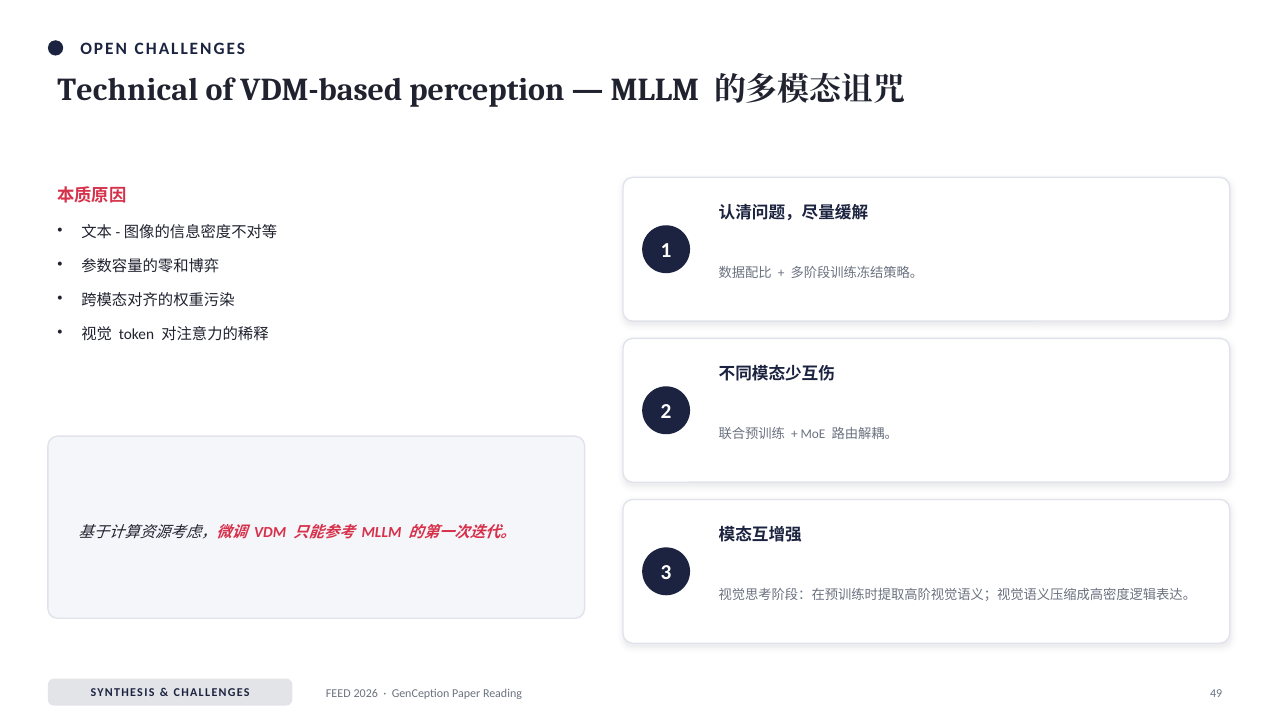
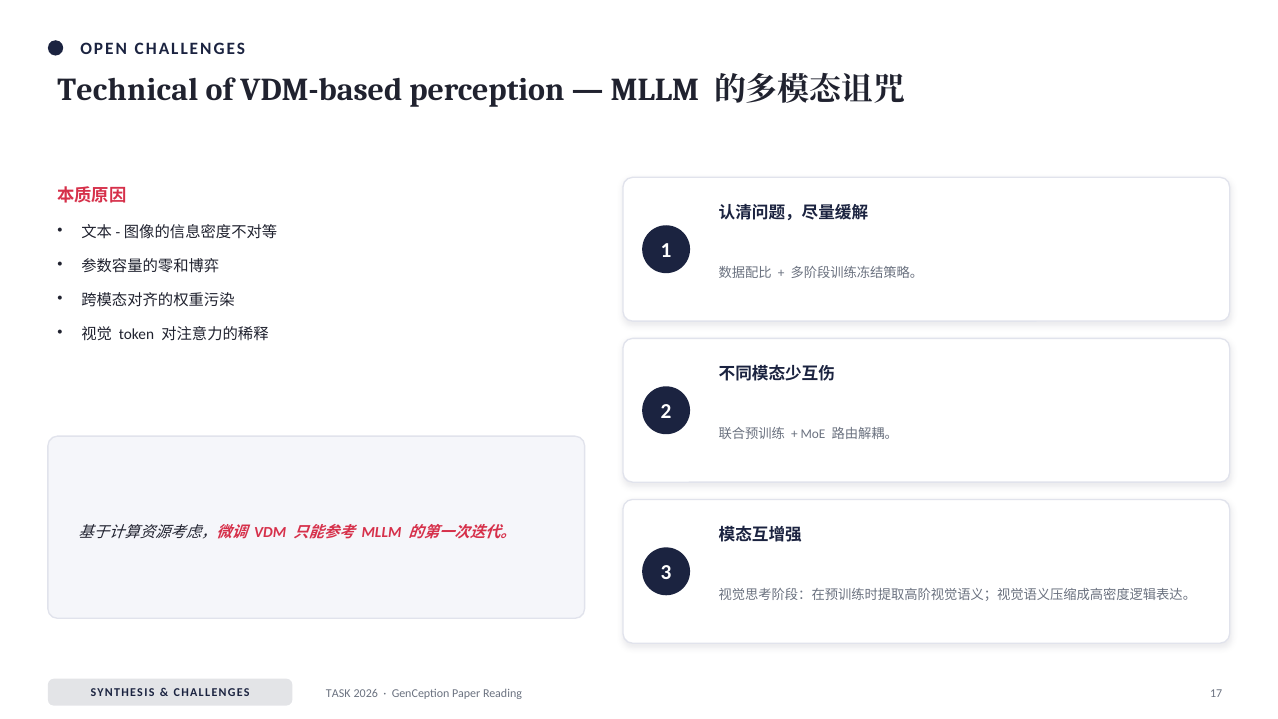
FEED: FEED -> TASK (338, 693)
49: 49 -> 17 (1216, 693)
